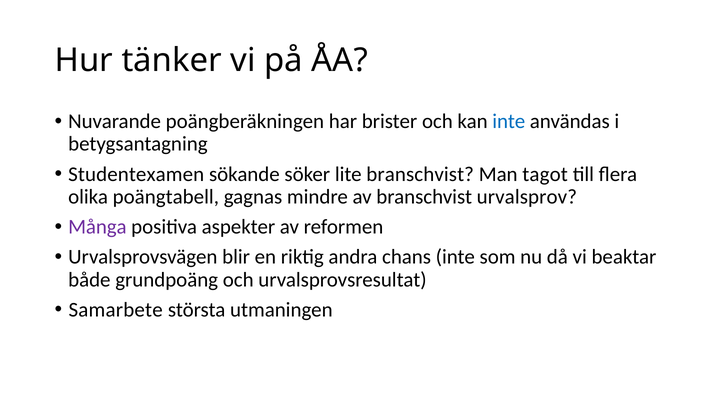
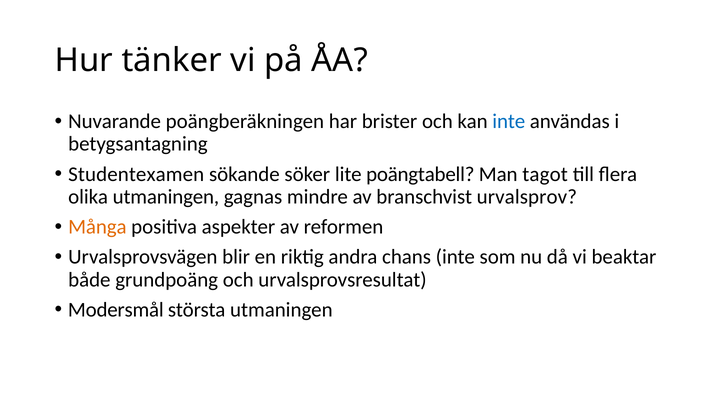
lite branschvist: branschvist -> poängtabell (420, 174)
olika poängtabell: poängtabell -> utmaningen (166, 197)
Många colour: purple -> orange (97, 227)
Samarbete: Samarbete -> Modersmål (116, 310)
